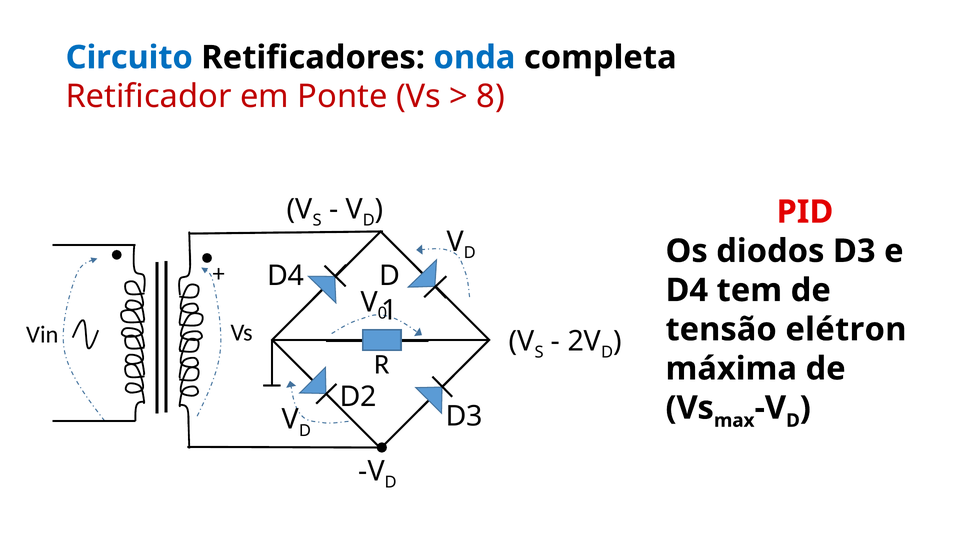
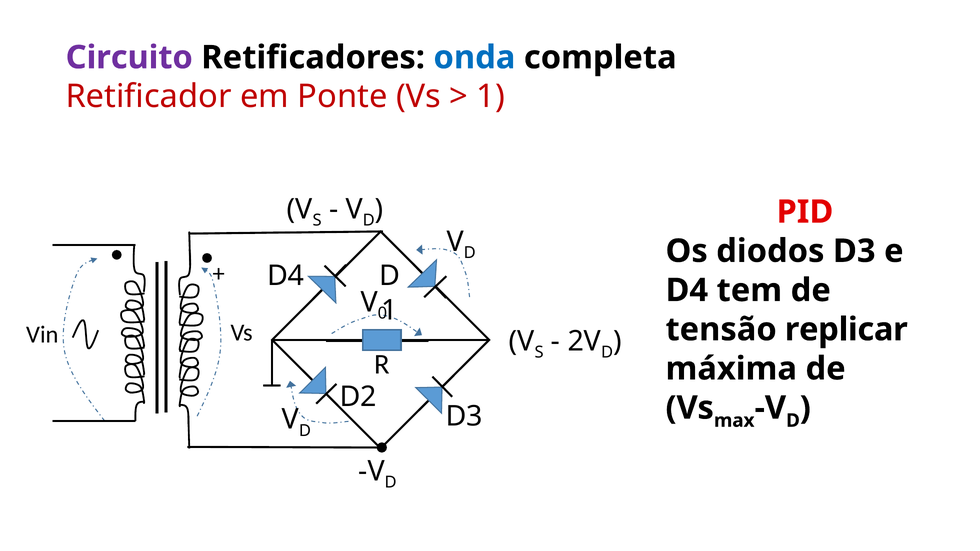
Circuito colour: blue -> purple (129, 58)
8: 8 -> 1 (491, 97)
elétron: elétron -> replicar (846, 330)
